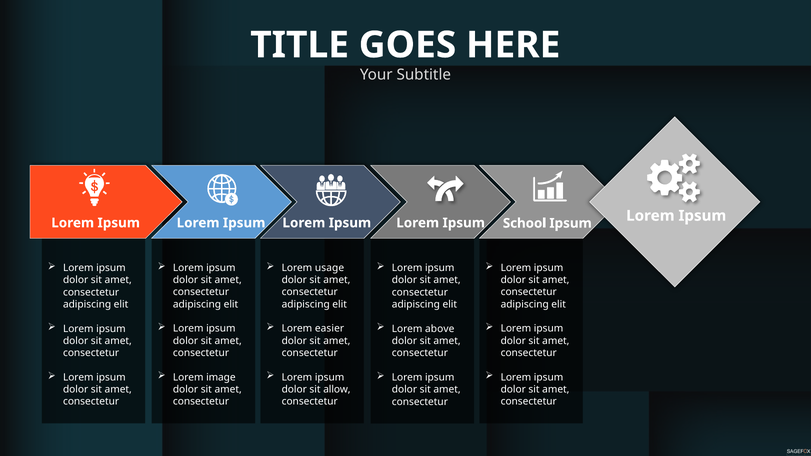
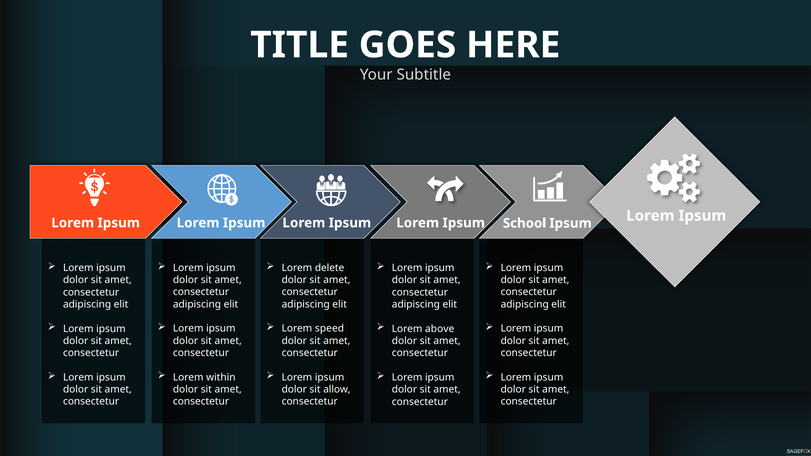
usage: usage -> delete (330, 268)
easier: easier -> speed (330, 329)
image: image -> within (221, 377)
